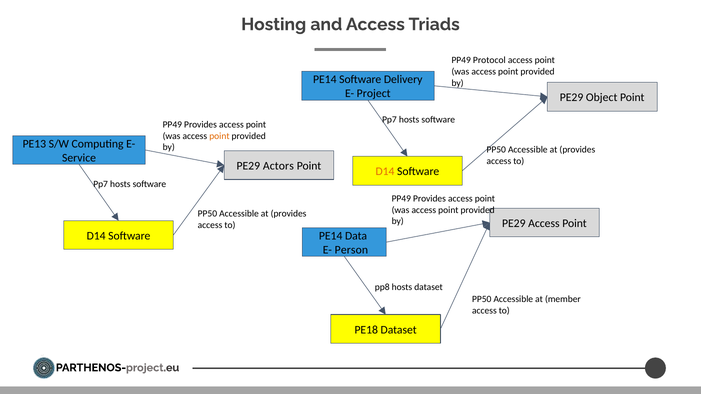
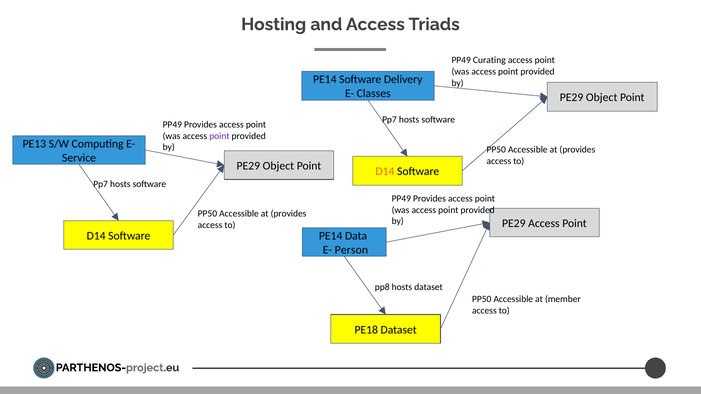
Protocol: Protocol -> Curating (489, 60)
Project: Project -> Classes (374, 94)
point colour: orange -> purple (219, 136)
Actors: Actors -> Object (278, 166)
